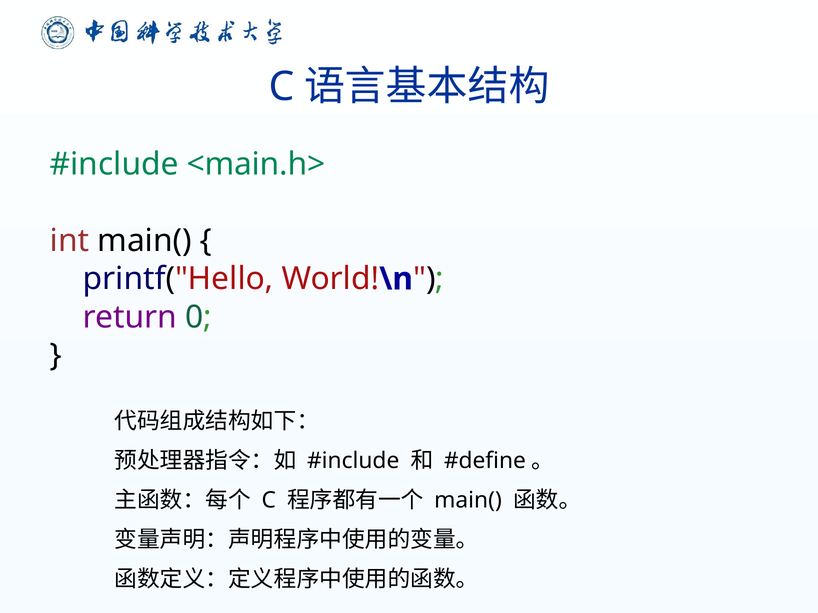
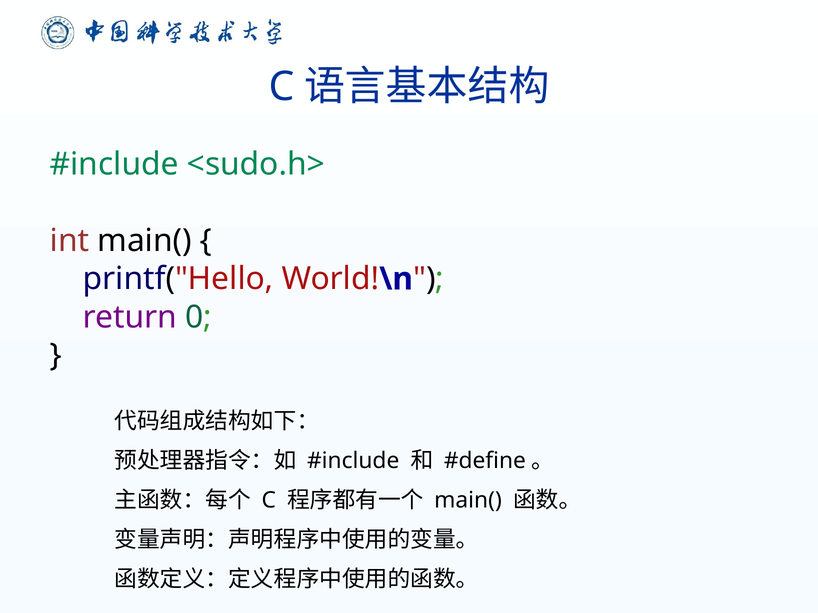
<main.h>: <main.h> -> <sudo.h> (256, 165)
